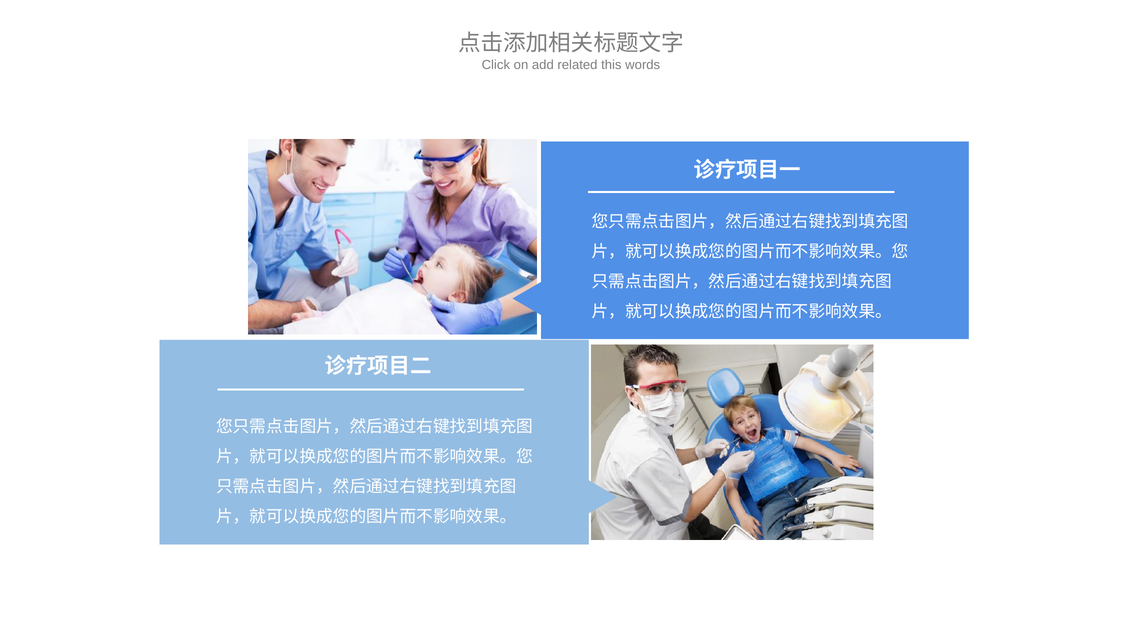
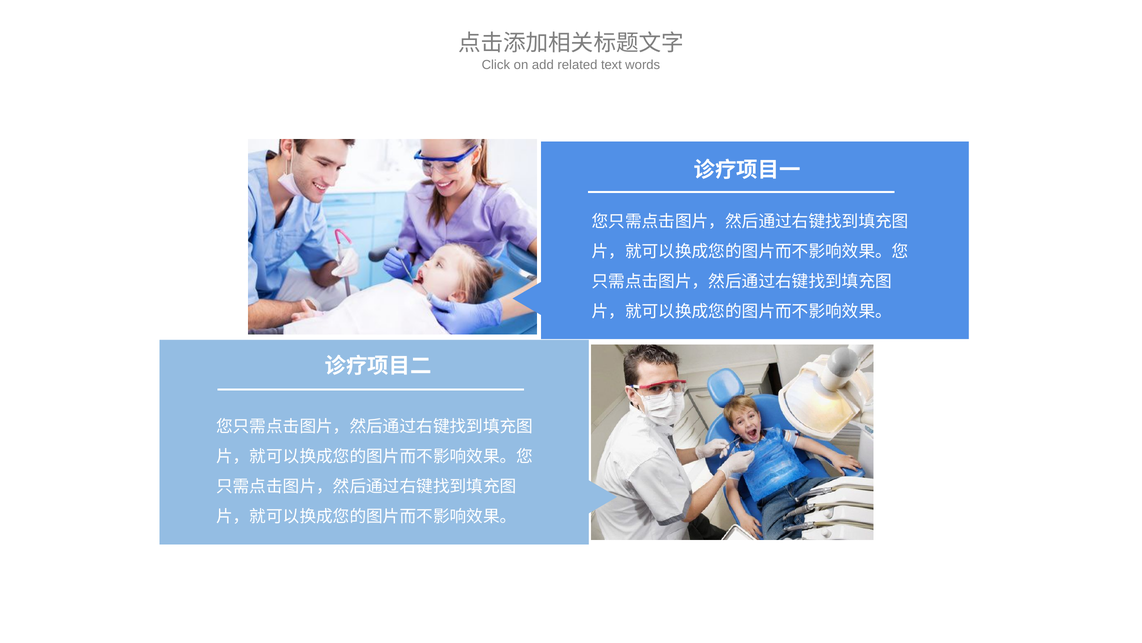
this: this -> text (611, 65)
